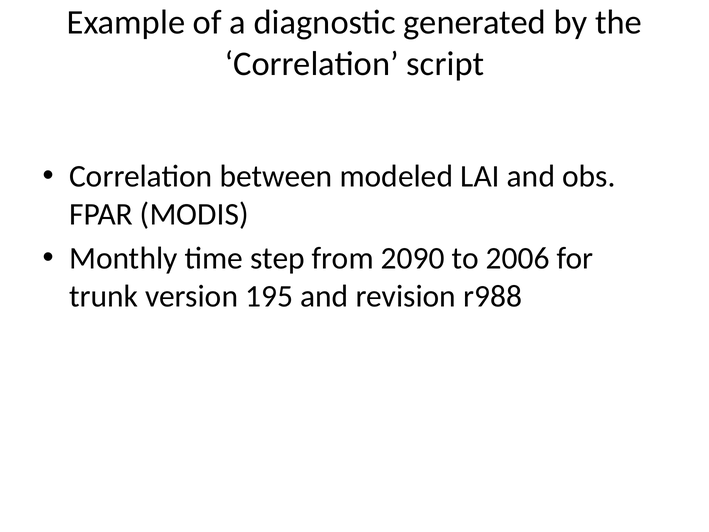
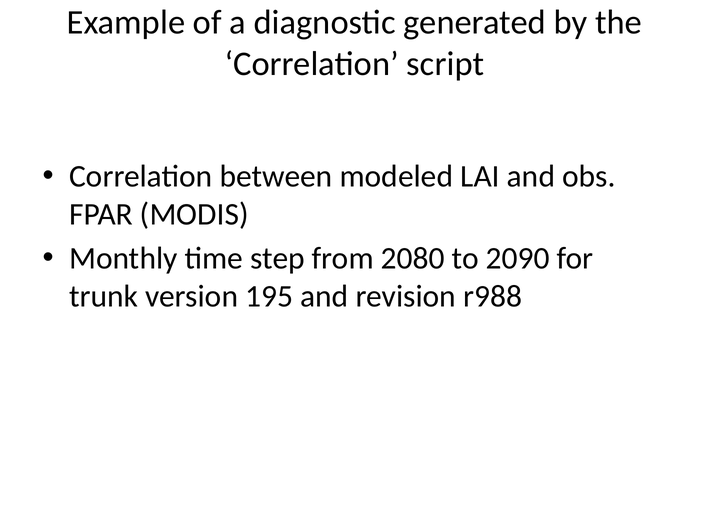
2090: 2090 -> 2080 (413, 258)
2006: 2006 -> 2090 (518, 258)
